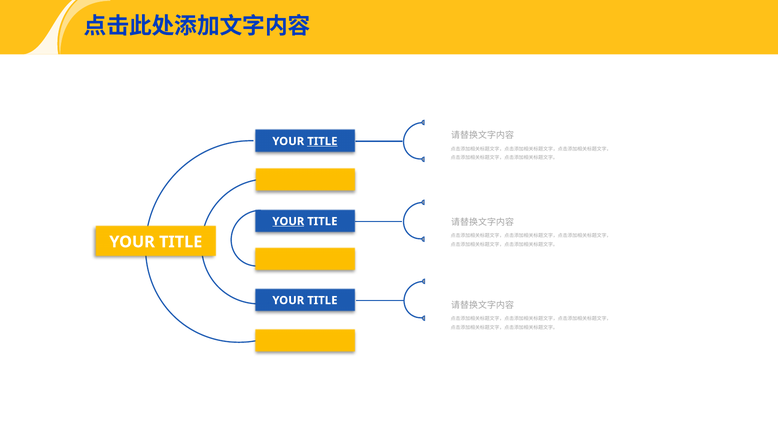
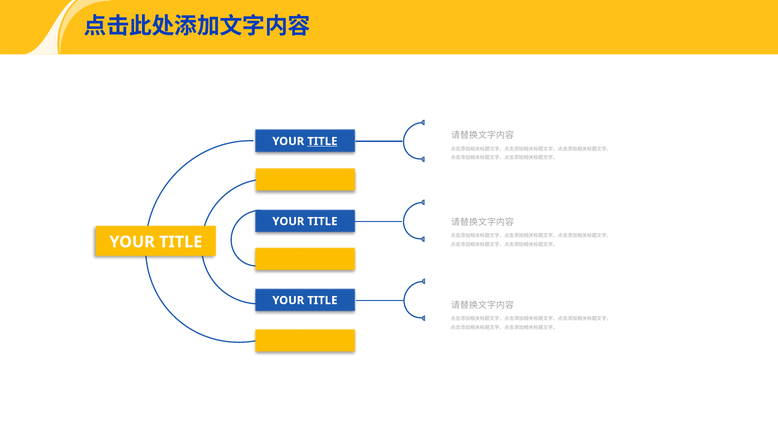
YOUR underline: present -> none (288, 221)
